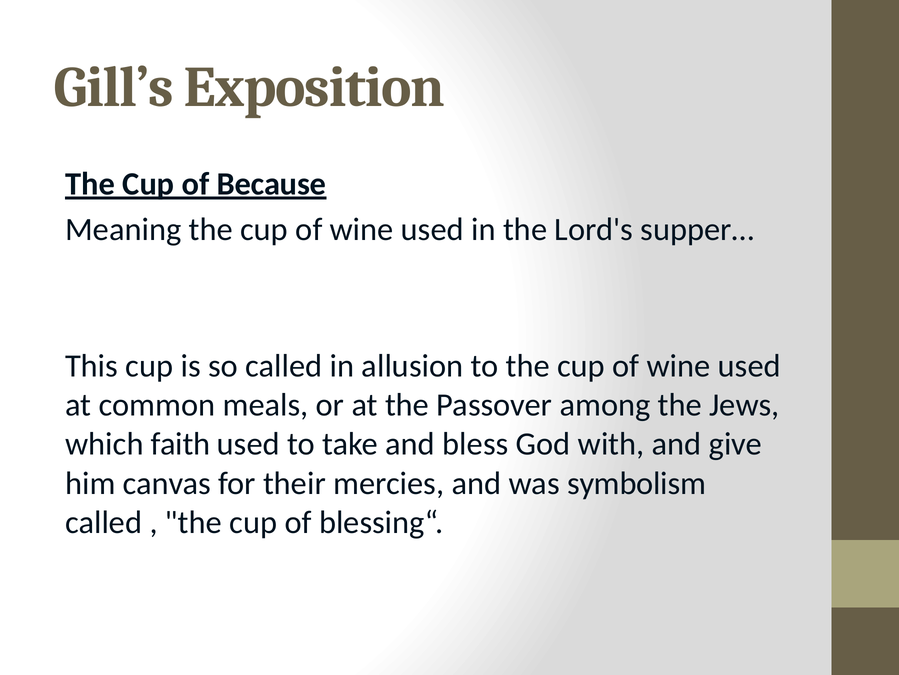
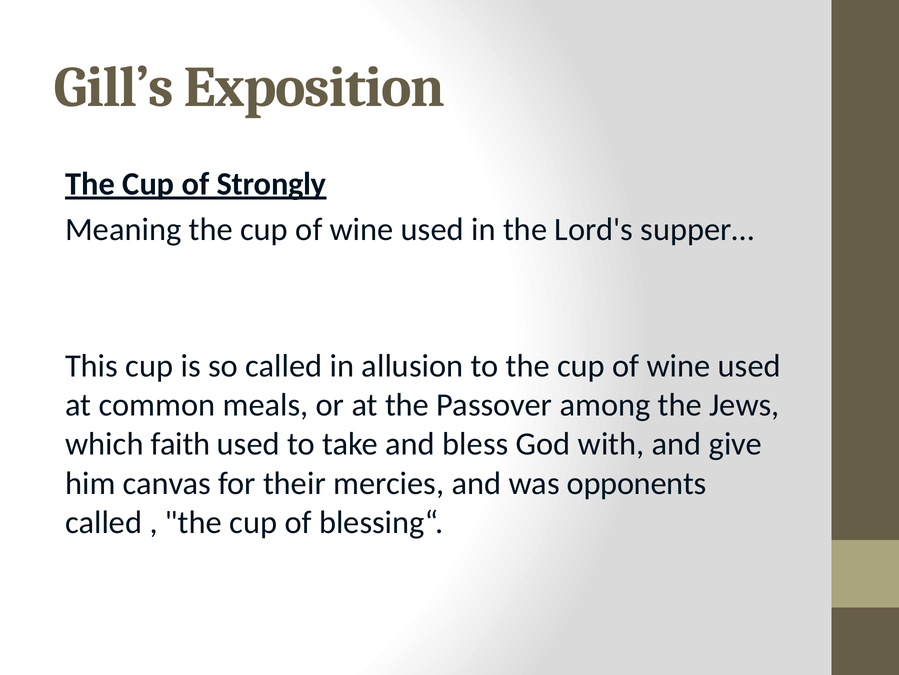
Because: Because -> Strongly (272, 184)
symbolism: symbolism -> opponents (637, 483)
